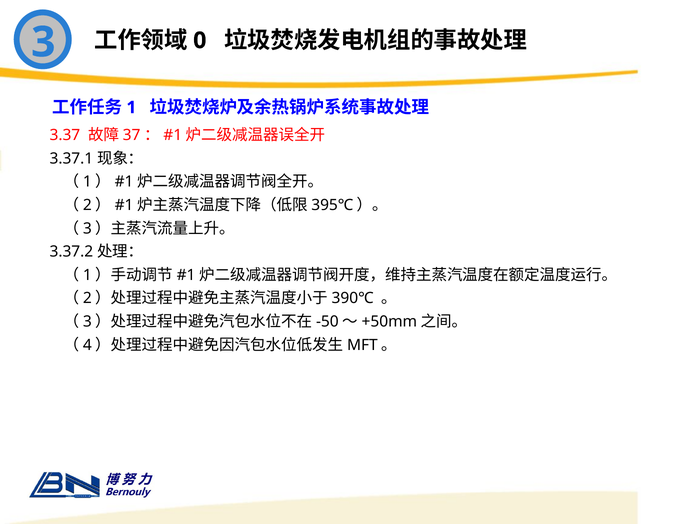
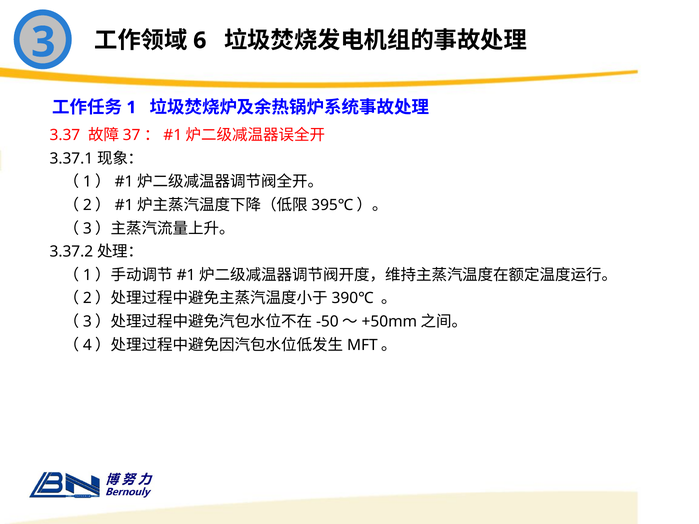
0: 0 -> 6 (200, 40)
